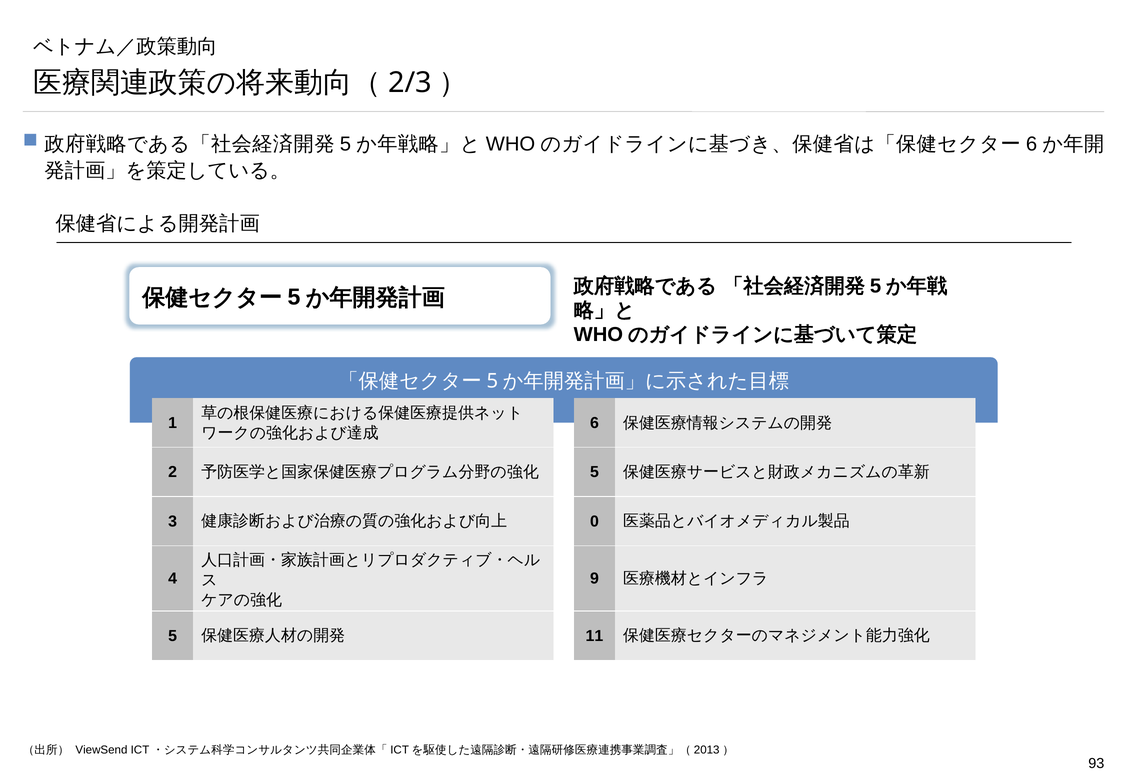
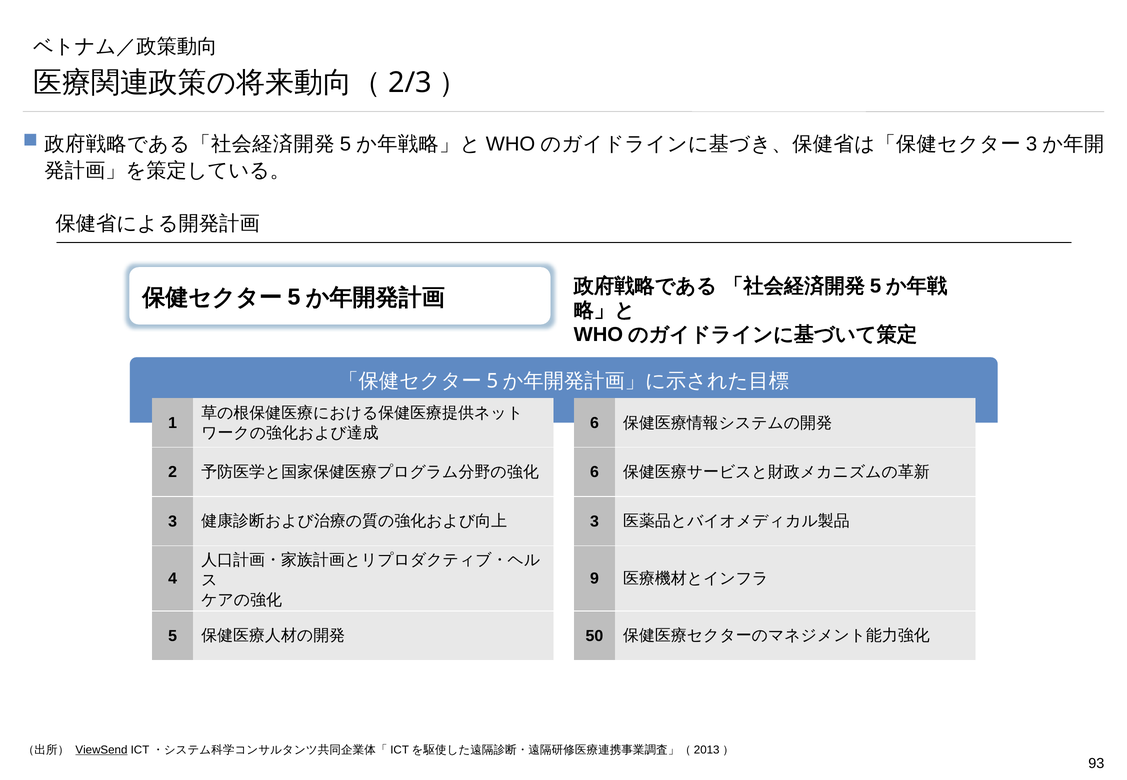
6: 6 -> 3 (1032, 144)
5: 5 -> 6 (594, 472)
0: 0 -> 3 (594, 521)
11: 11 -> 50 (594, 636)
ViewSend underline: none -> present (101, 750)
